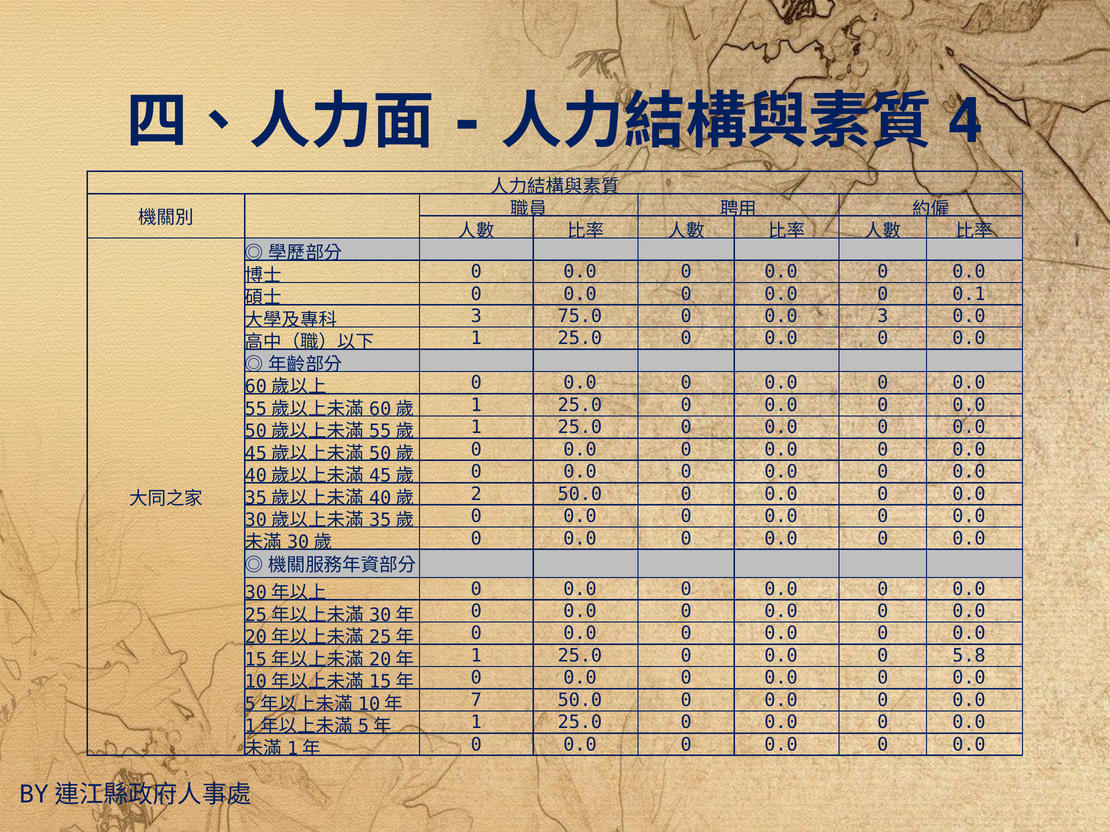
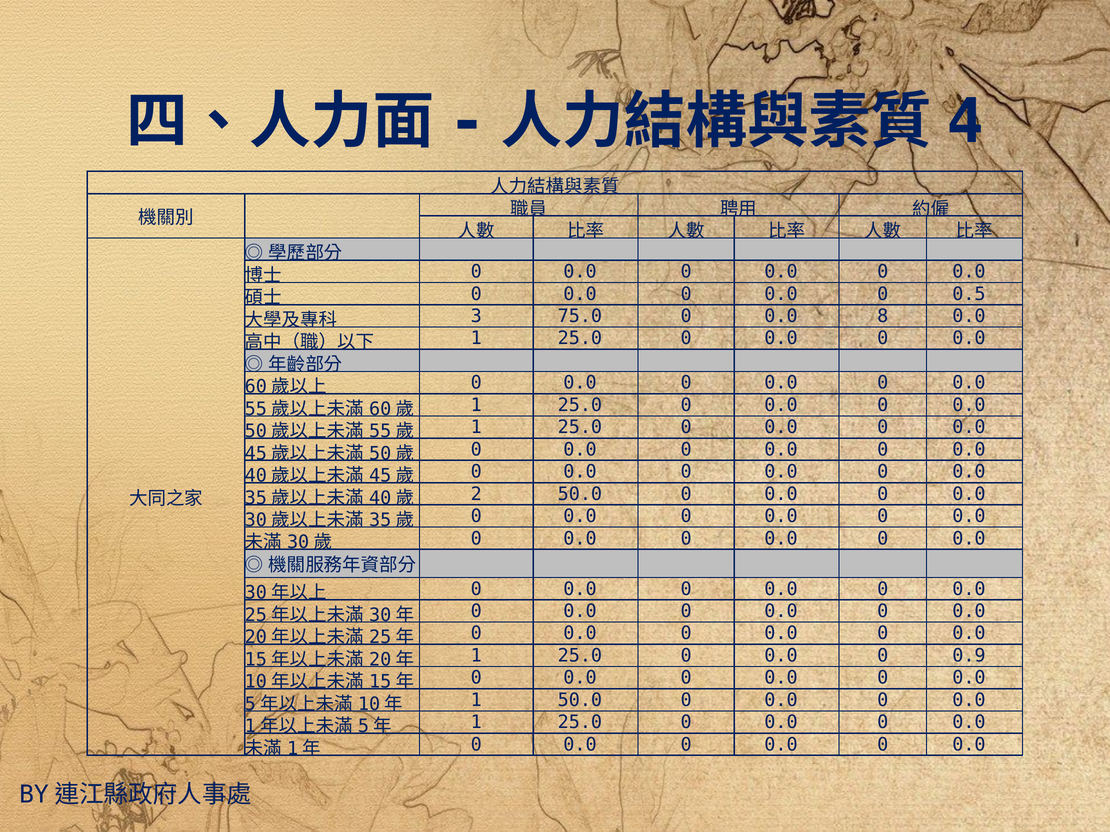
0.1: 0.1 -> 0.5 (969, 294)
0.0 3: 3 -> 8 (883, 316)
5.8: 5.8 -> 0.9 (969, 656)
7: 7 -> 1 (476, 700)
